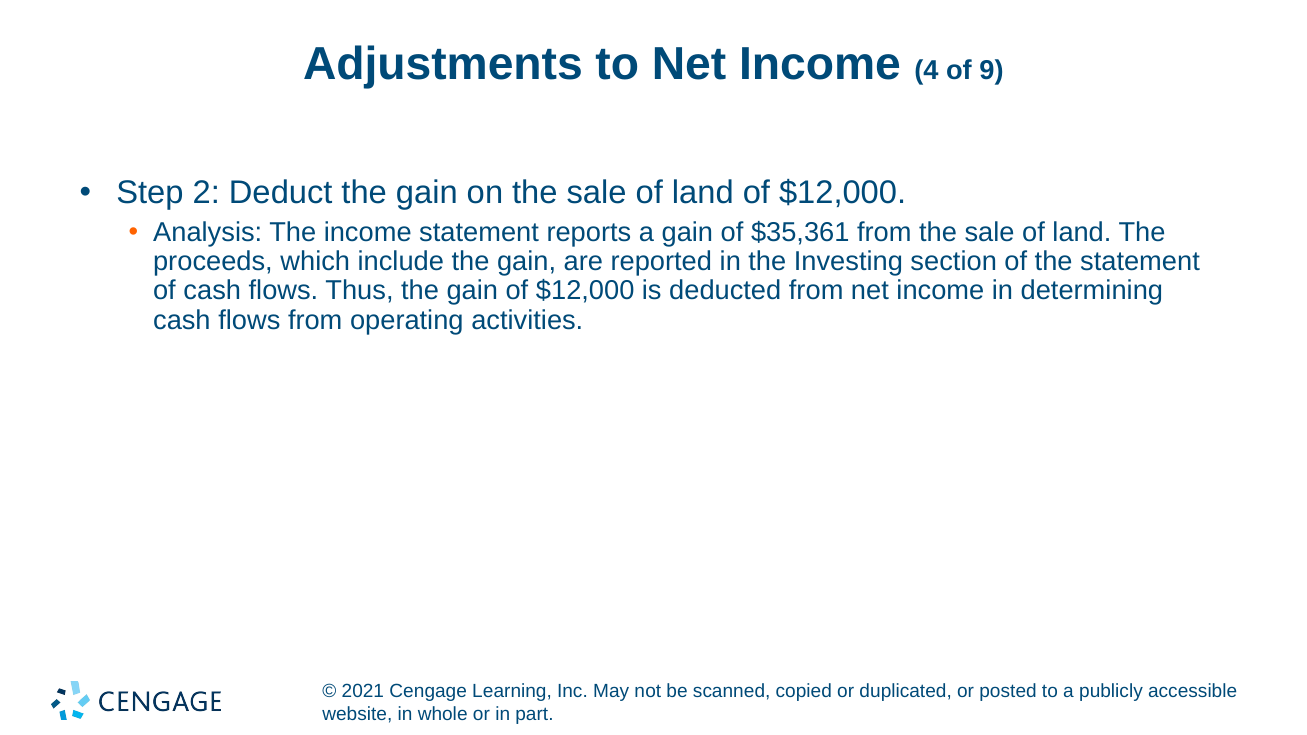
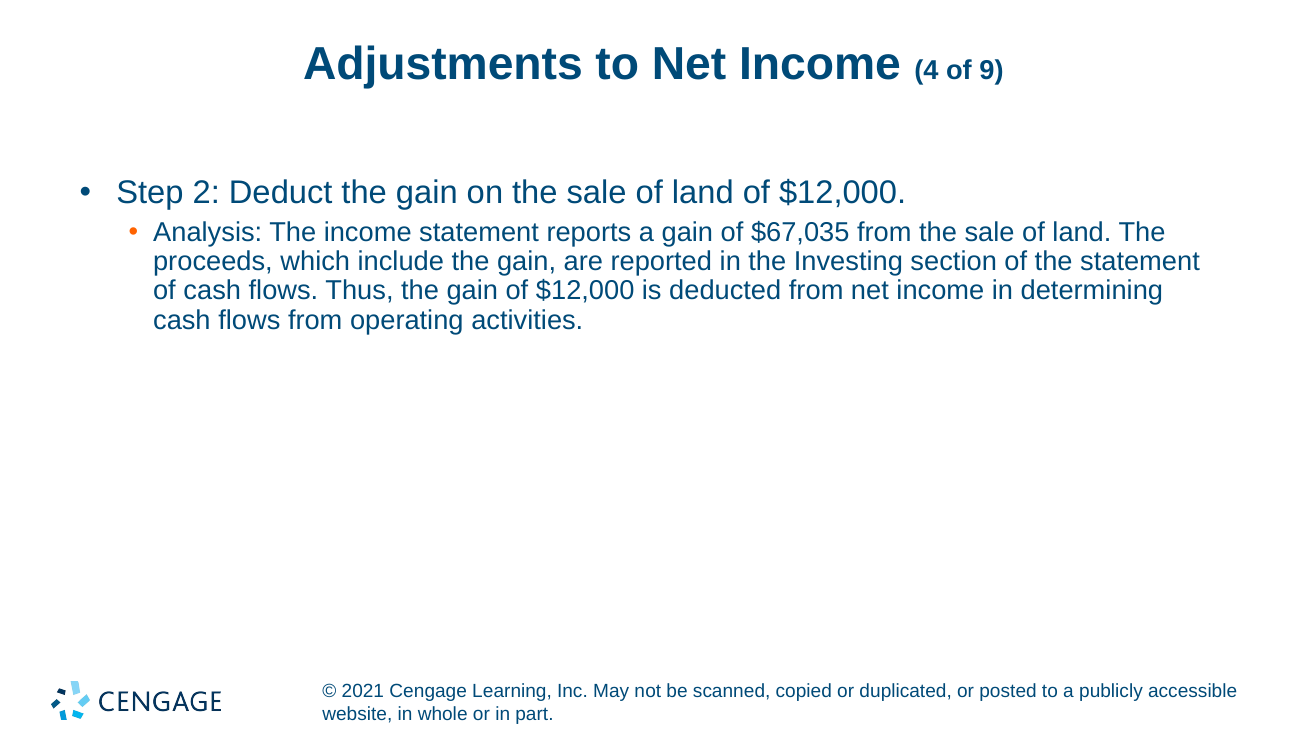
$35,361: $35,361 -> $67,035 (800, 232)
